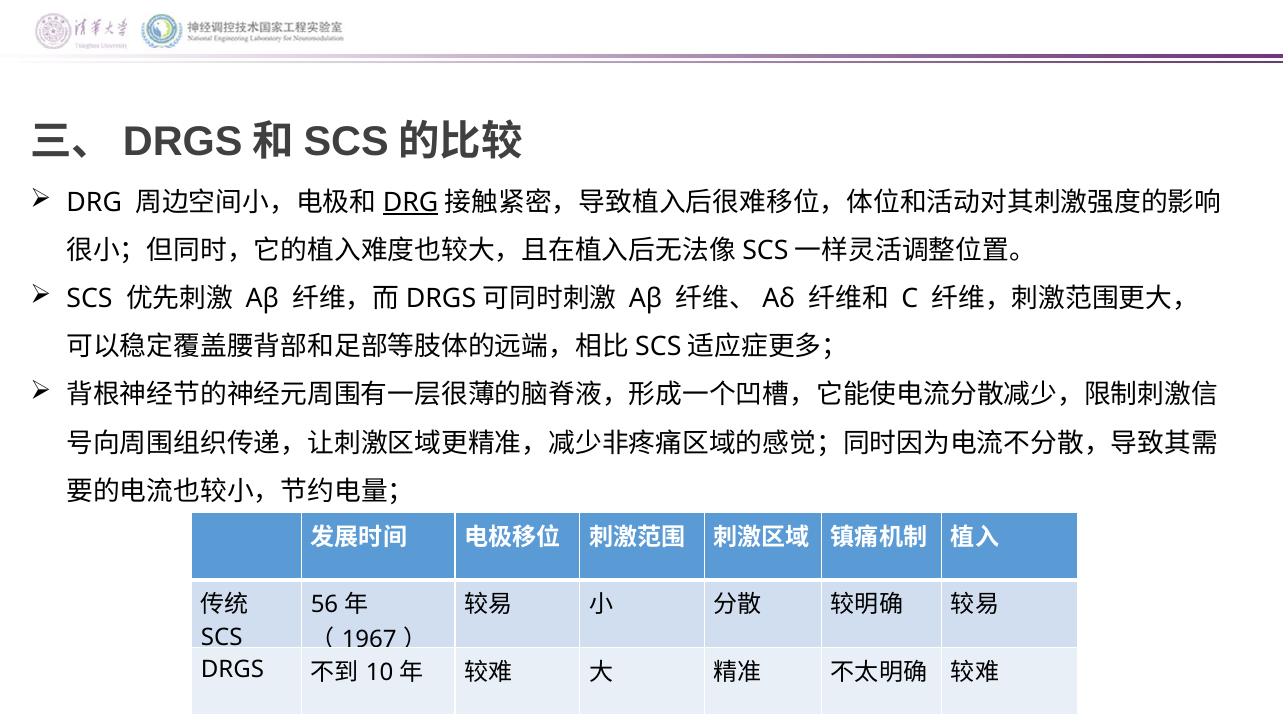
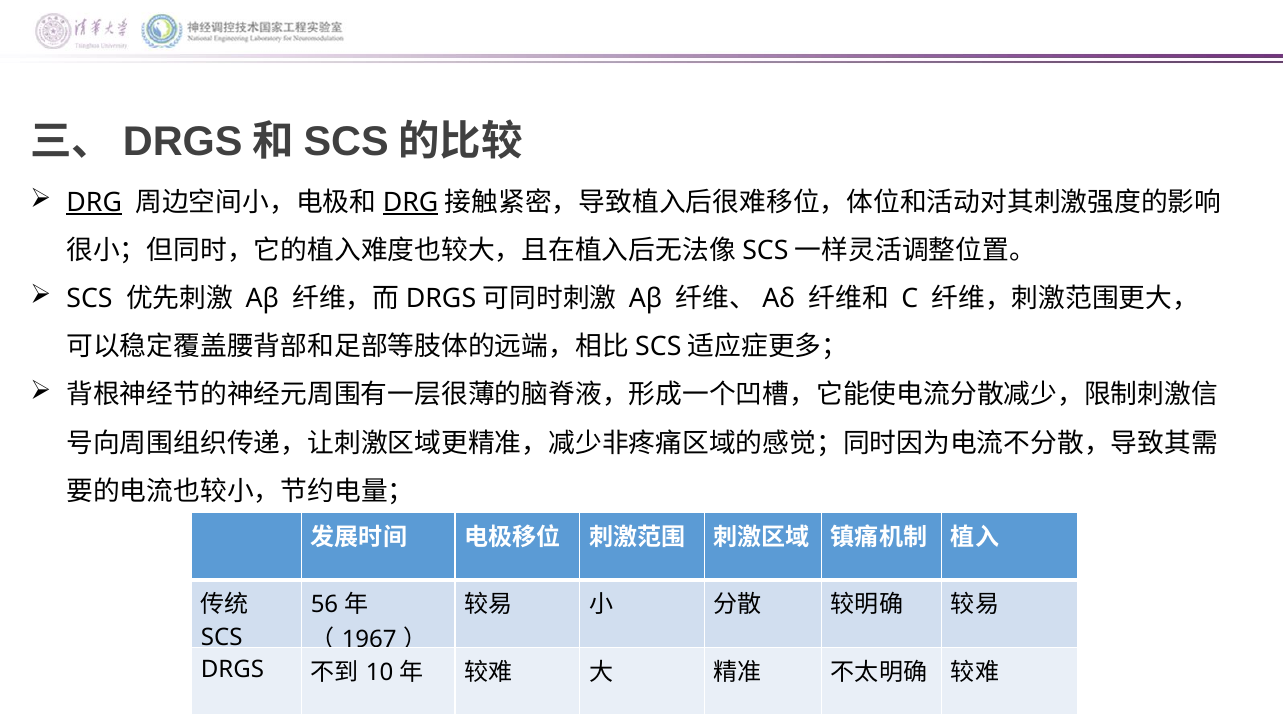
DRG underline: none -> present (94, 202)
